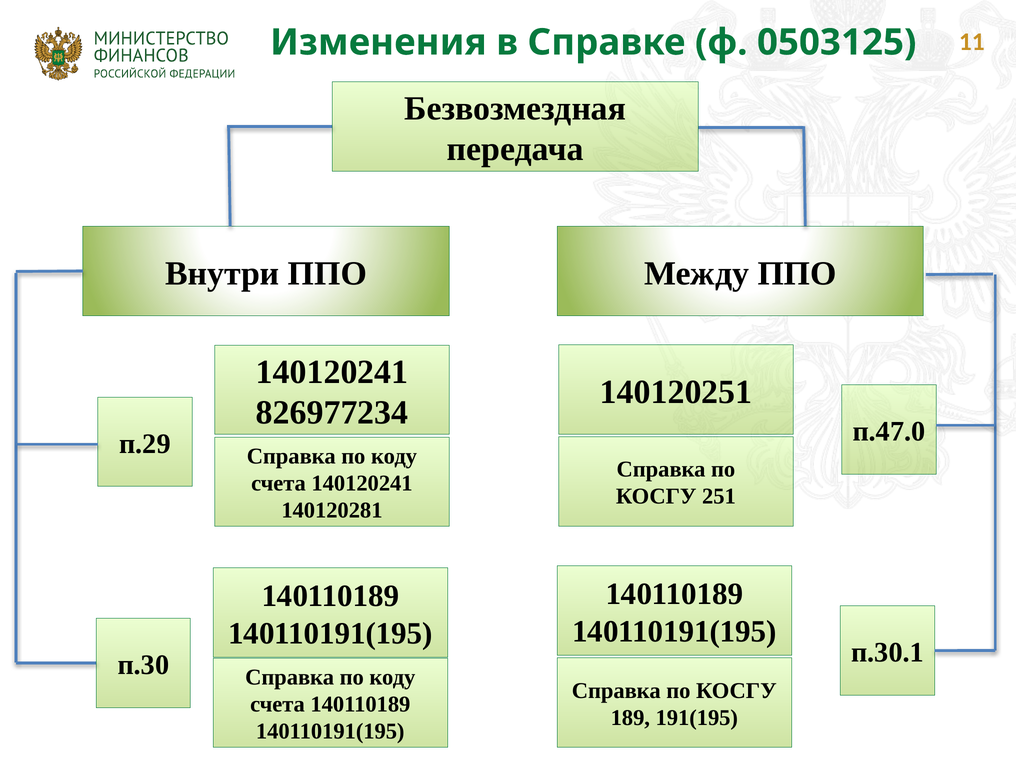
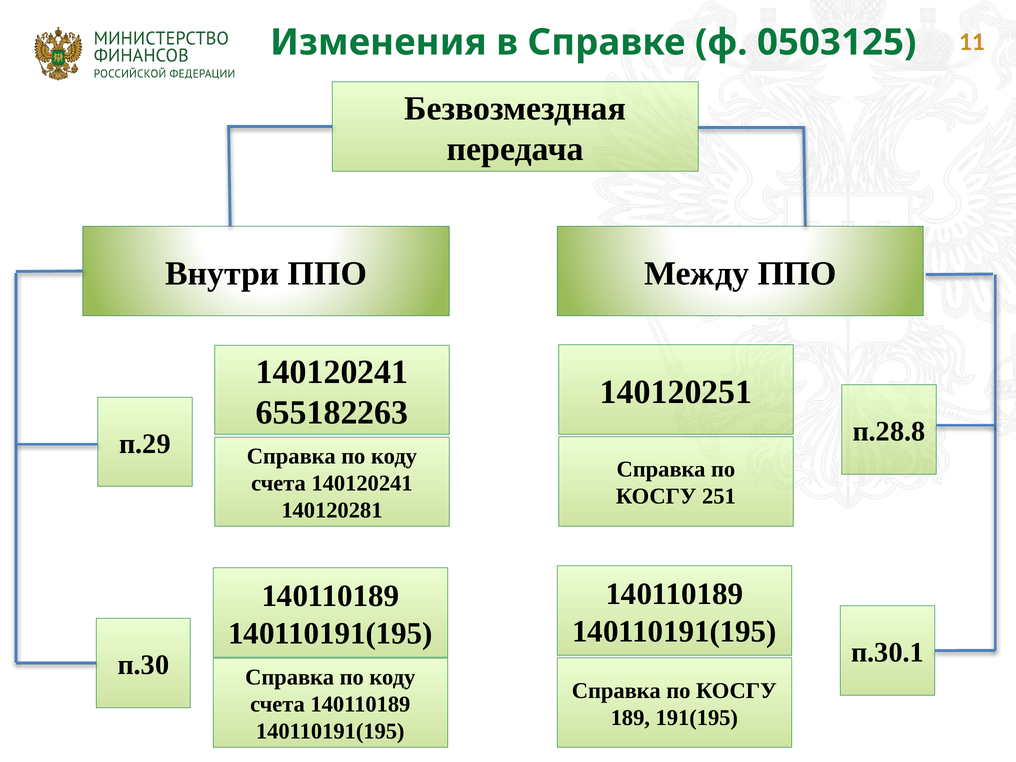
826977234: 826977234 -> 655182263 (332, 413)
п.47.0: п.47.0 -> п.28.8 (889, 431)
